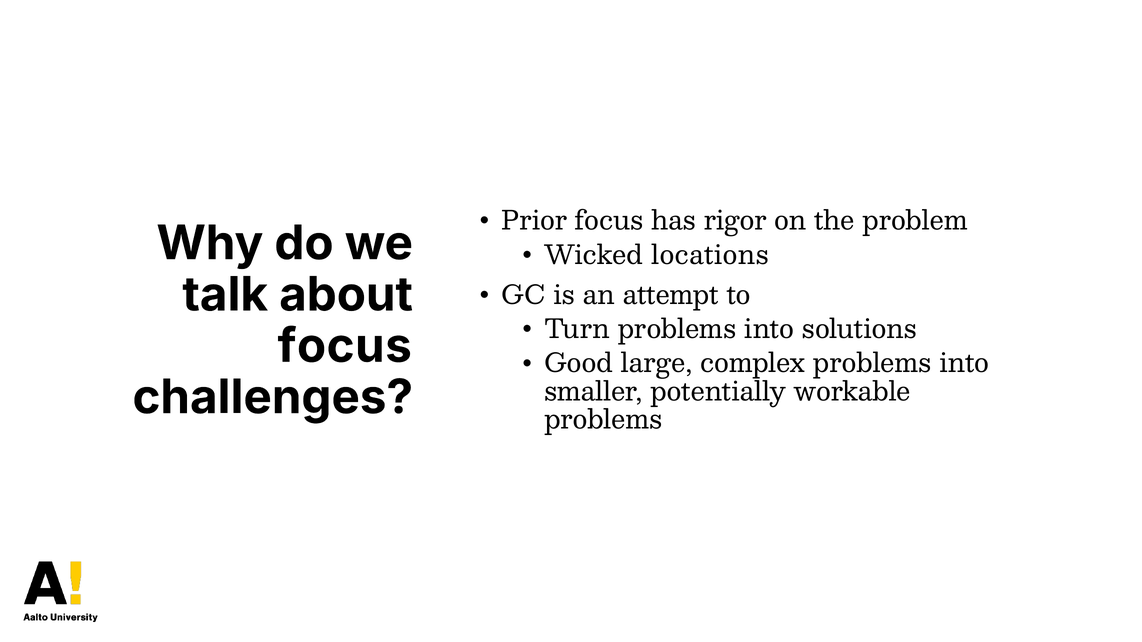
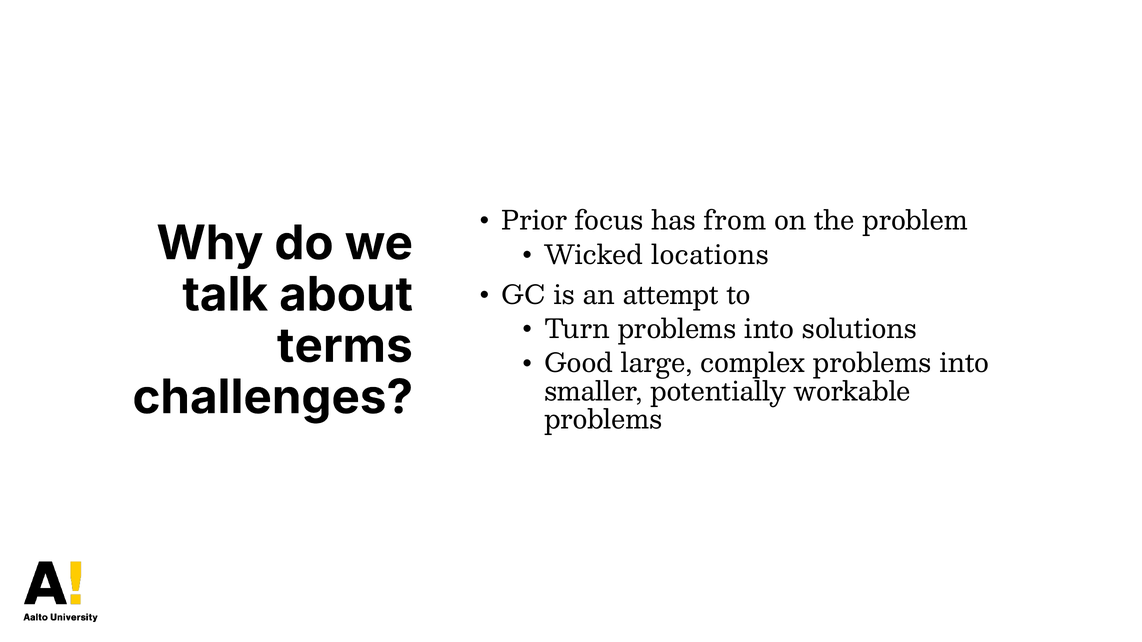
rigor: rigor -> from (735, 221)
focus: focus -> terms (345, 346)
